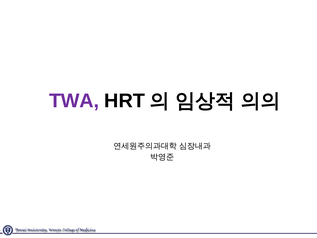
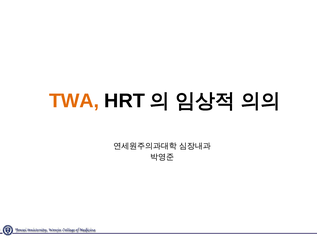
TWA colour: purple -> orange (74, 101)
